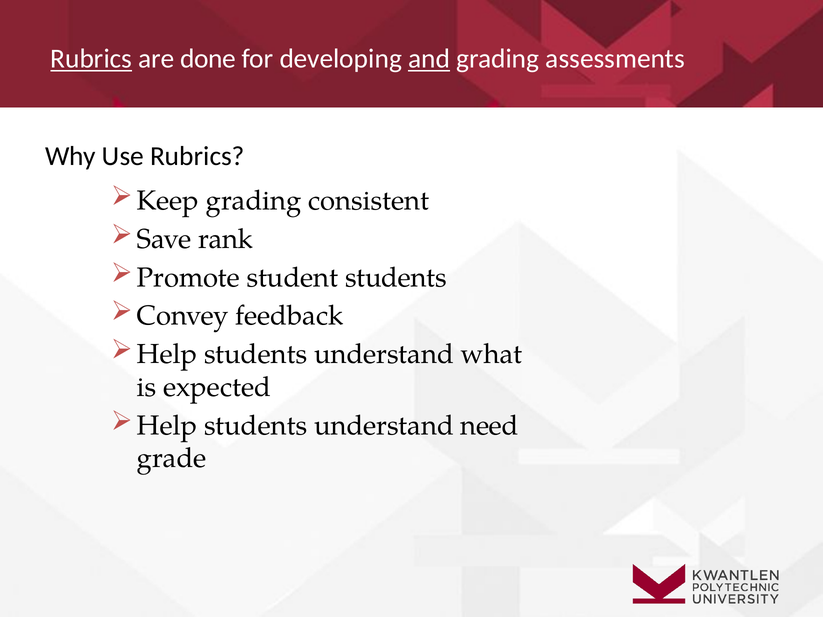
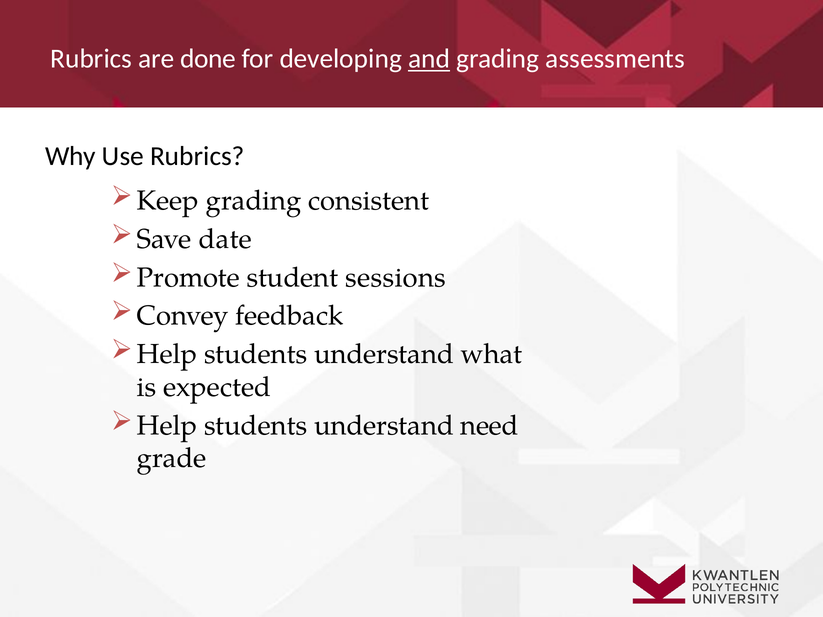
Rubrics underline: present -> none (91, 59)
rank: rank -> date (225, 239)
student students: students -> sessions (396, 278)
